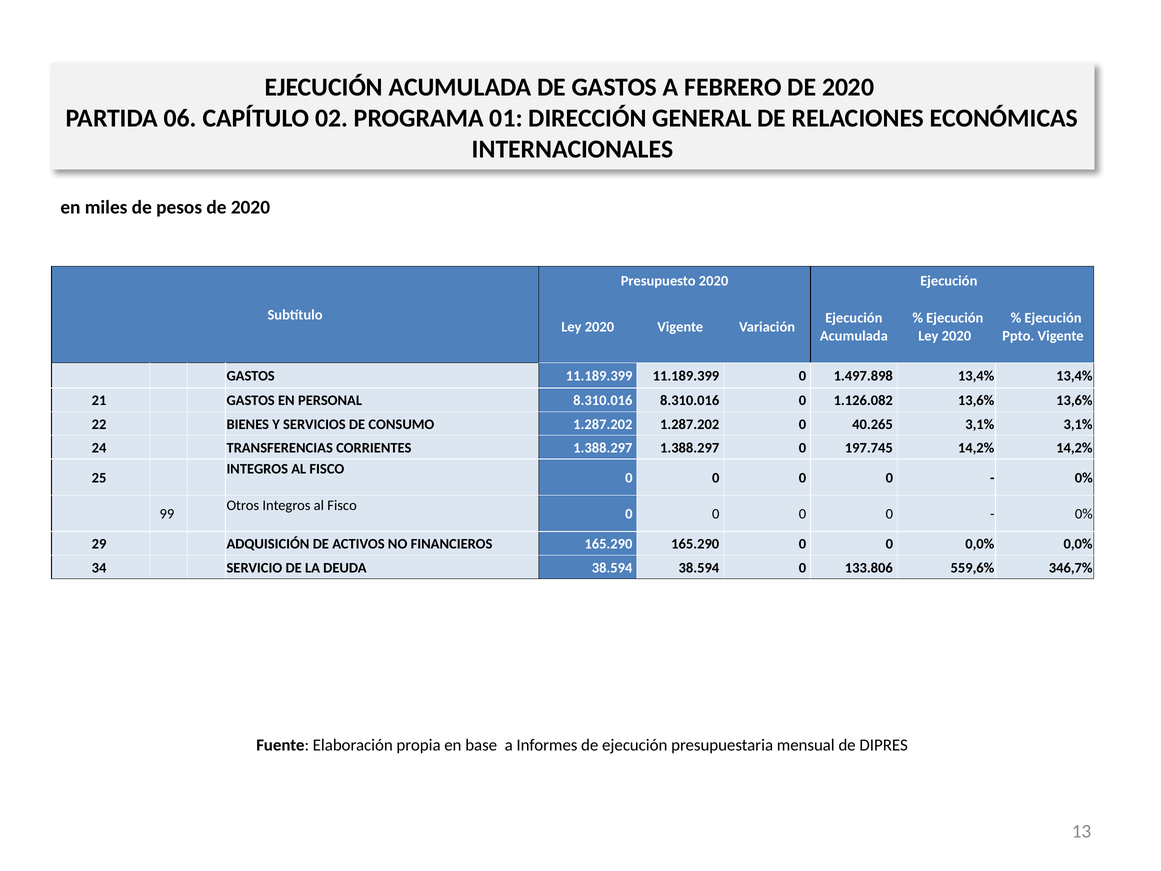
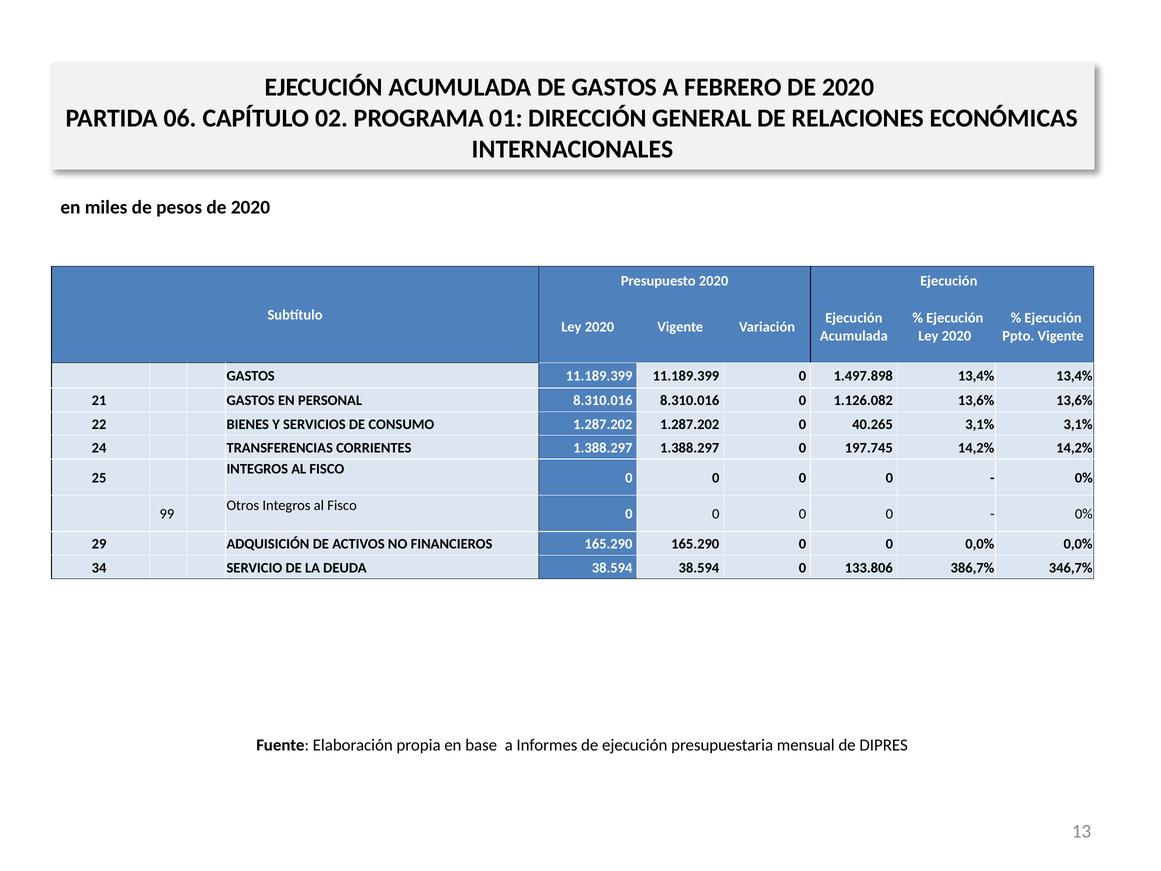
559,6%: 559,6% -> 386,7% (972, 568)
